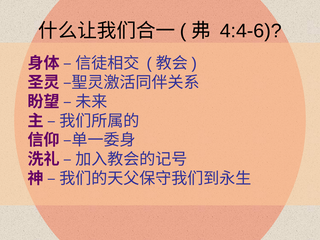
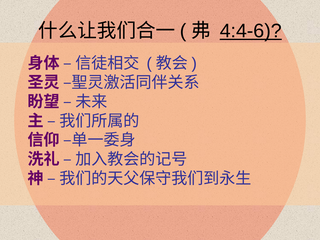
4:4-6 underline: none -> present (251, 31)
